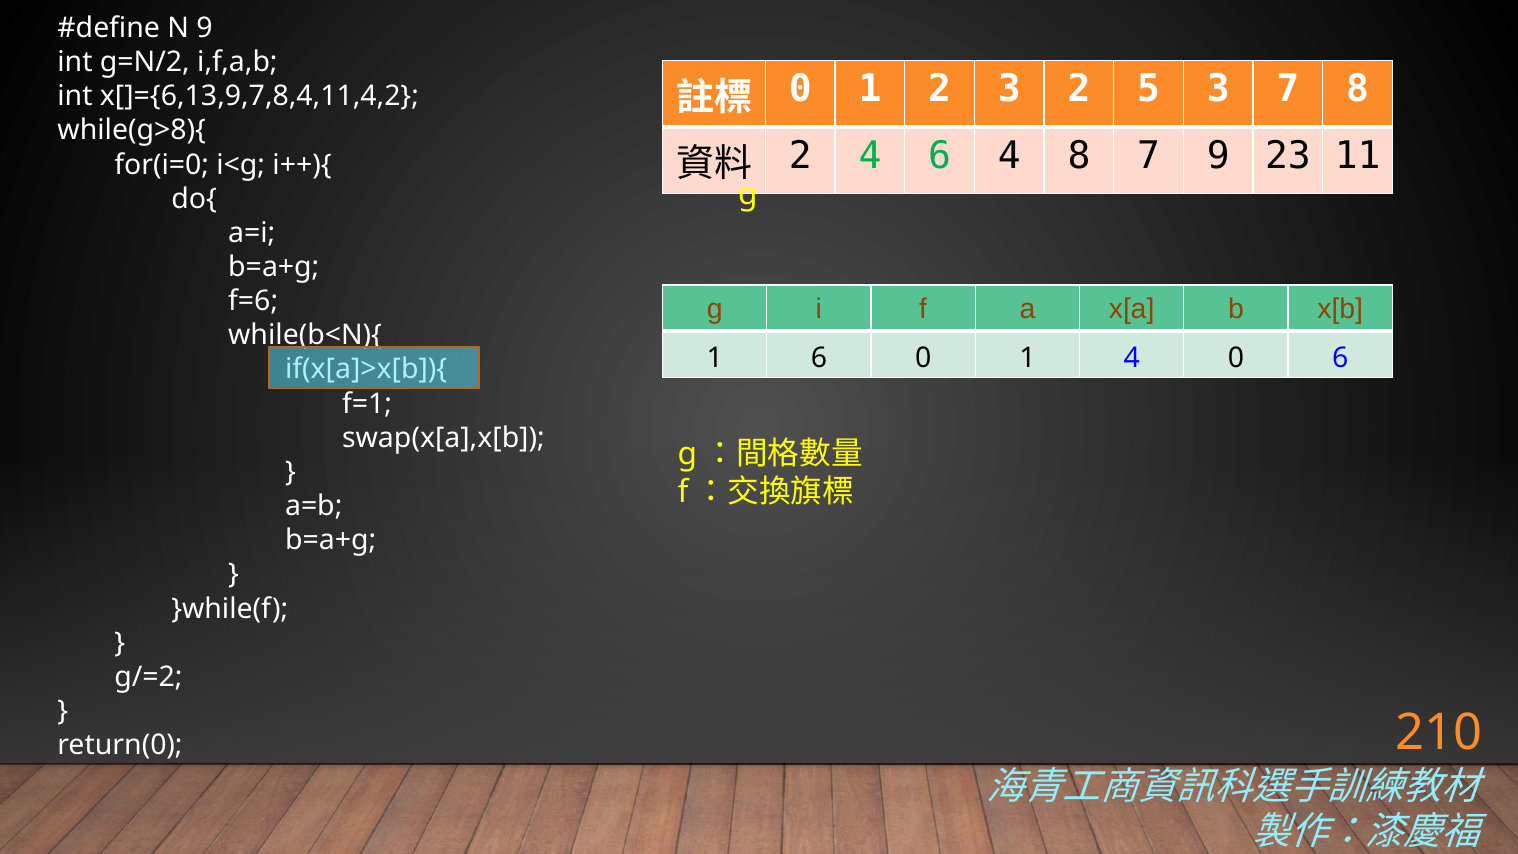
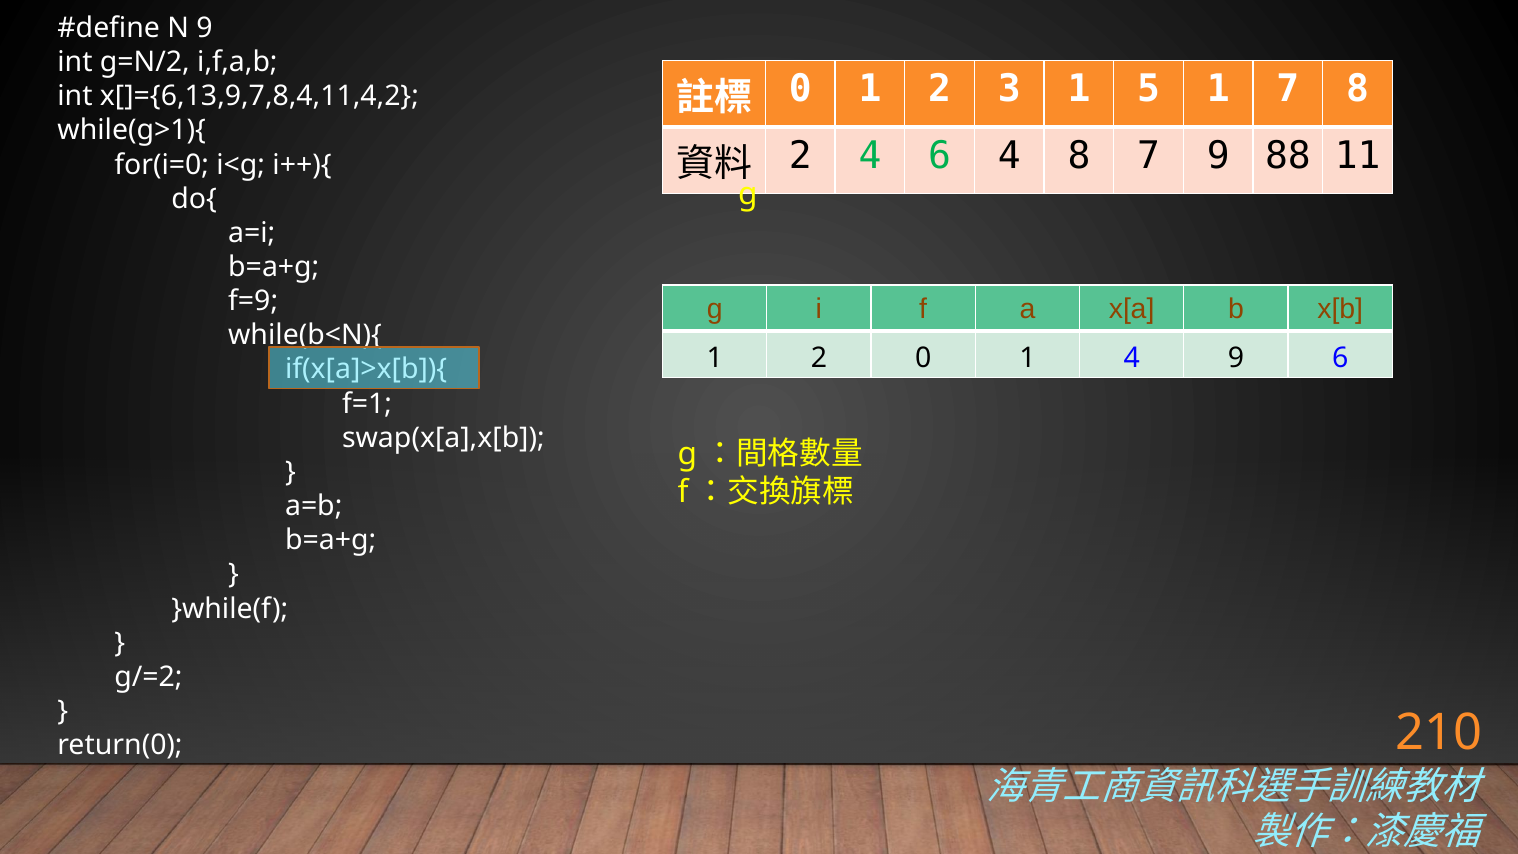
3 2: 2 -> 1 (1079, 89)
5 3: 3 -> 1 (1218, 89)
while(g>8){: while(g>8){ -> while(g>1){ (132, 130)
23: 23 -> 88 (1288, 156)
f=6: f=6 -> f=9 (253, 301)
6: 6 -> 2 (819, 358)
4 0: 0 -> 9 (1236, 358)
